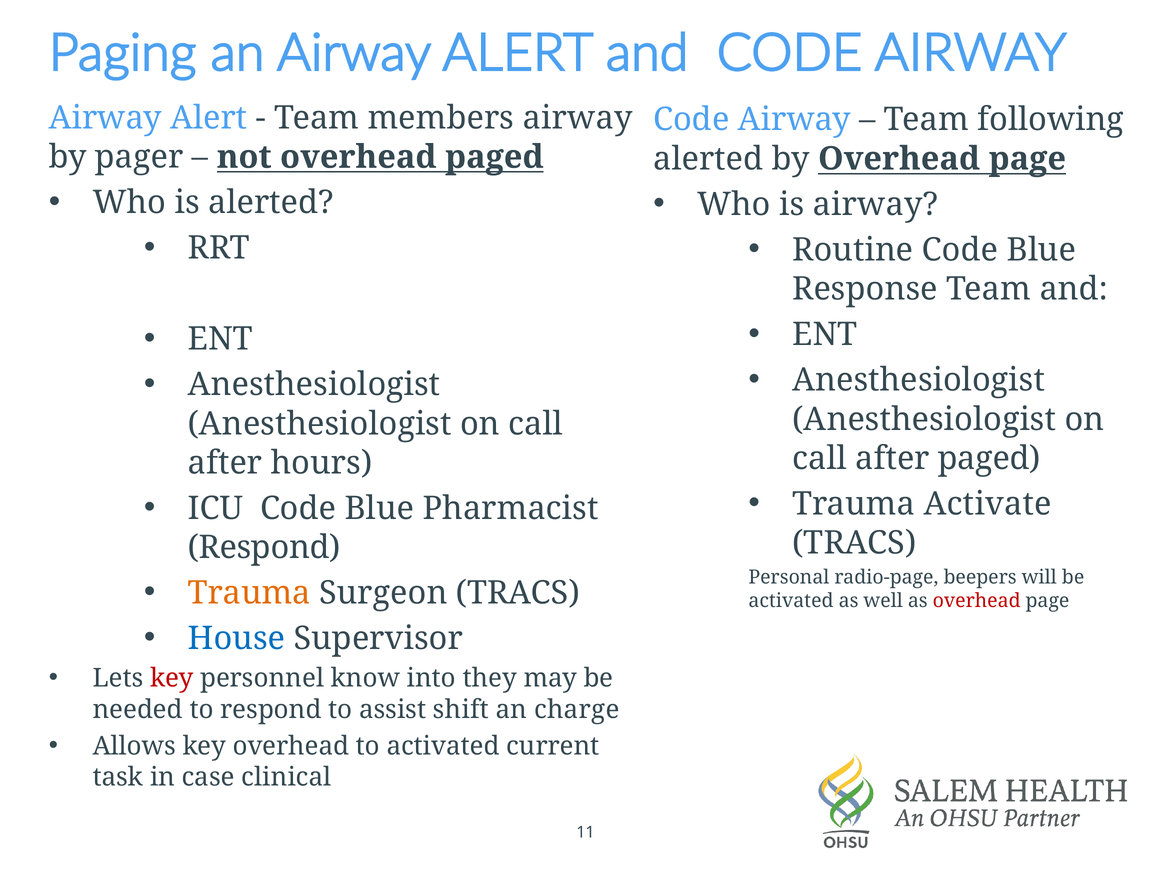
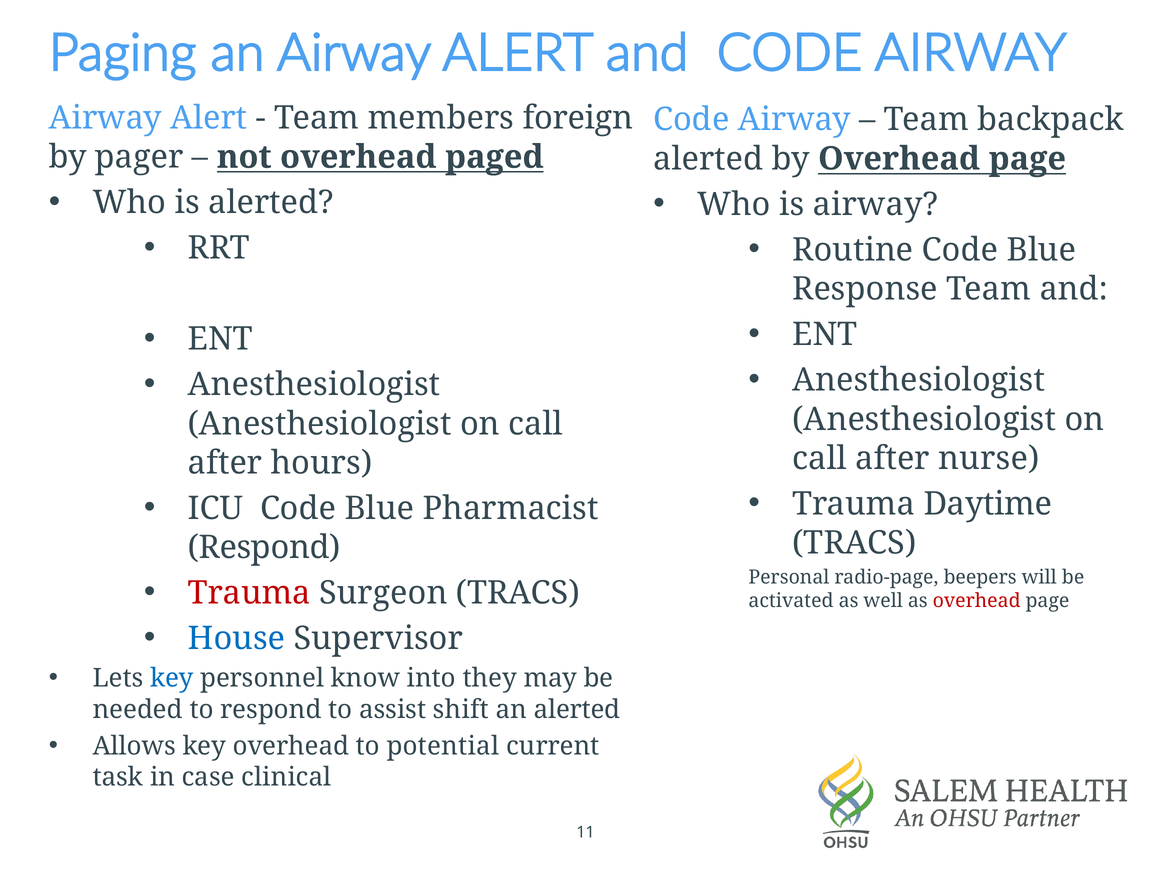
members airway: airway -> foreign (578, 118)
following: following -> backpack (1051, 120)
after paged: paged -> nurse (989, 458)
Activate: Activate -> Daytime (988, 504)
Trauma colour: orange -> red (249, 593)
key colour: red -> blue (172, 679)
an charge: charge -> alerted (577, 710)
to activated: activated -> potential (443, 746)
